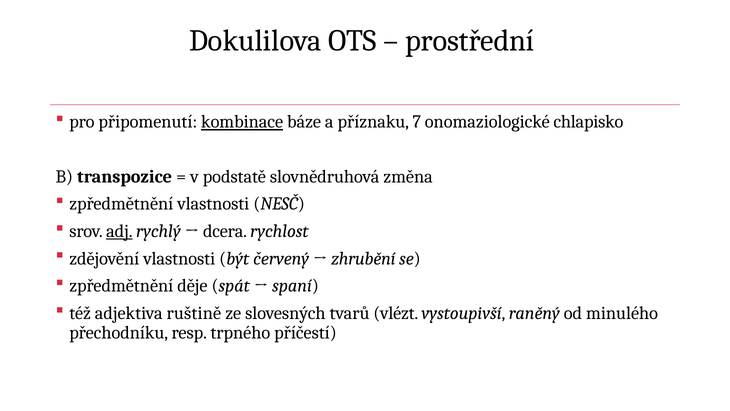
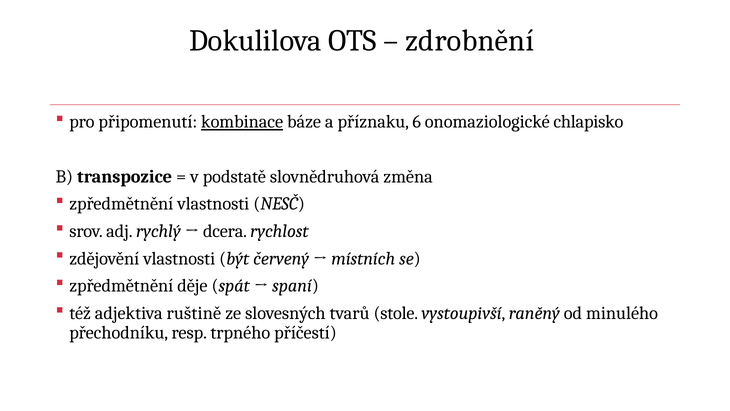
prostřední: prostřední -> zdrobnění (470, 41)
7: 7 -> 6 (417, 122)
adj underline: present -> none (119, 231)
zhrubění: zhrubění -> místních (363, 258)
vlézt: vlézt -> stole (396, 313)
